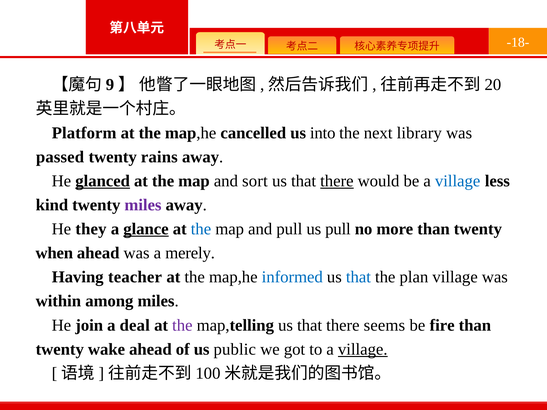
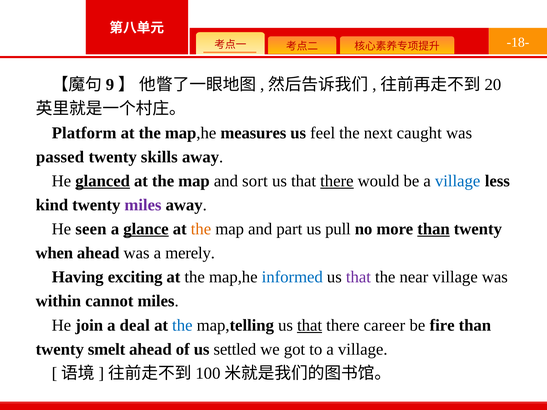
cancelled: cancelled -> measures (253, 133)
into: into -> feel (323, 133)
library: library -> caught (419, 133)
rains: rains -> skills (159, 157)
they: they -> seen (91, 229)
the colour: blue -> orange (201, 229)
and pull: pull -> part (289, 229)
than underline: none -> present (434, 229)
teacher: teacher -> exciting (135, 277)
that colour: blue -> purple (358, 277)
plan: plan -> near (414, 277)
among: among -> cannot (109, 301)
the colour: purple -> blue (182, 325)
that underline: none -> present (310, 325)
seems: seems -> career (384, 325)
wake: wake -> smelt (107, 349)
public: public -> settled (235, 349)
village underline: present -> none (363, 349)
